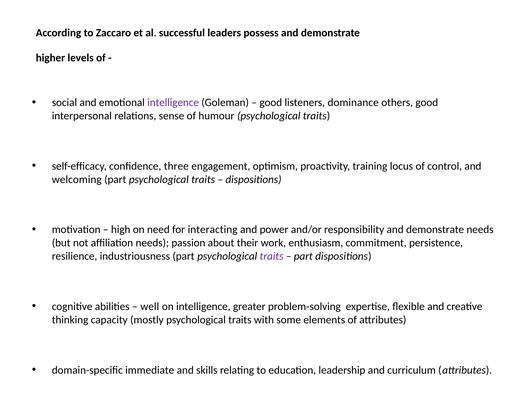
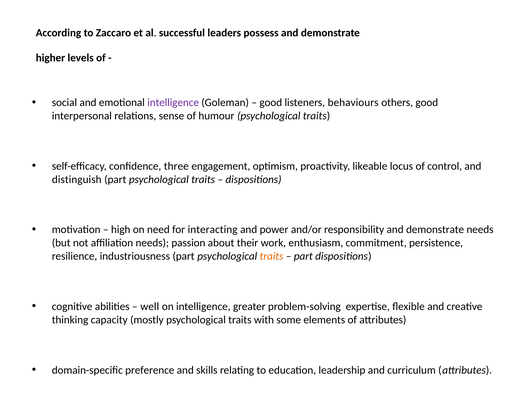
dominance: dominance -> behaviours (353, 103)
training: training -> likeable (370, 166)
welcoming: welcoming -> distinguish (77, 179)
traits colour: purple -> orange (272, 256)
immediate: immediate -> preference (150, 370)
